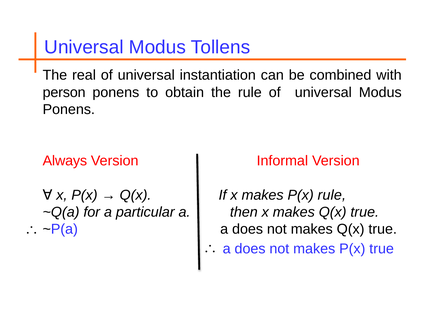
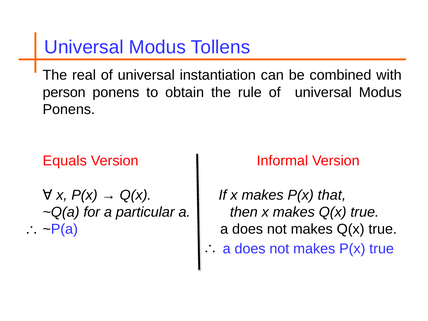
Always: Always -> Equals (65, 161)
P(x rule: rule -> that (332, 195)
